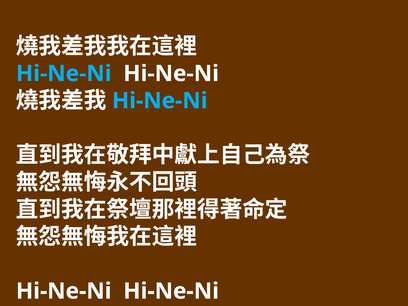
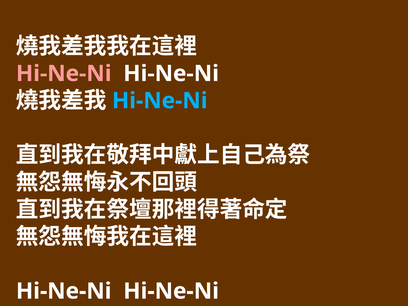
Hi-Ne-Ni colour: light blue -> pink (64, 74)
